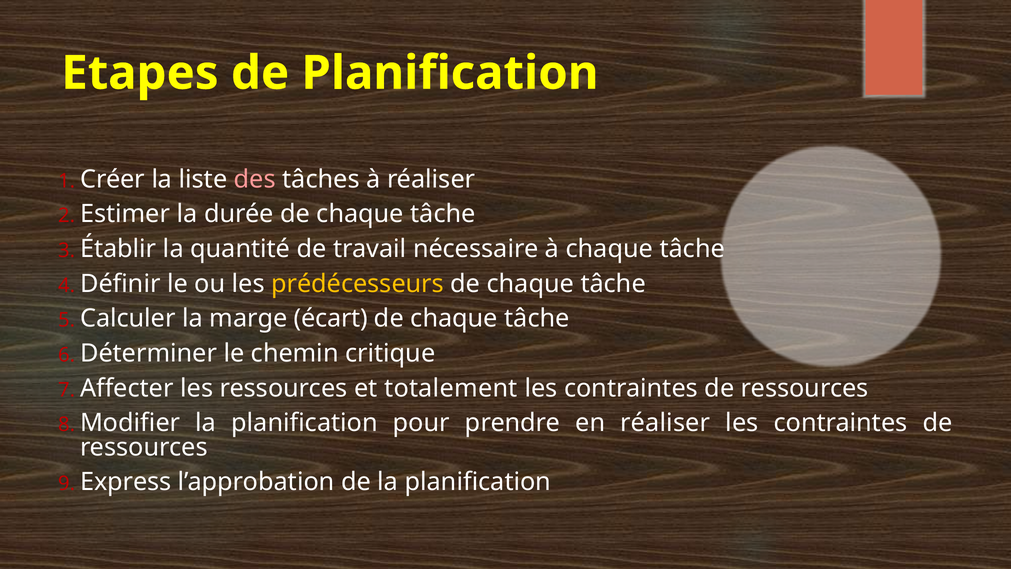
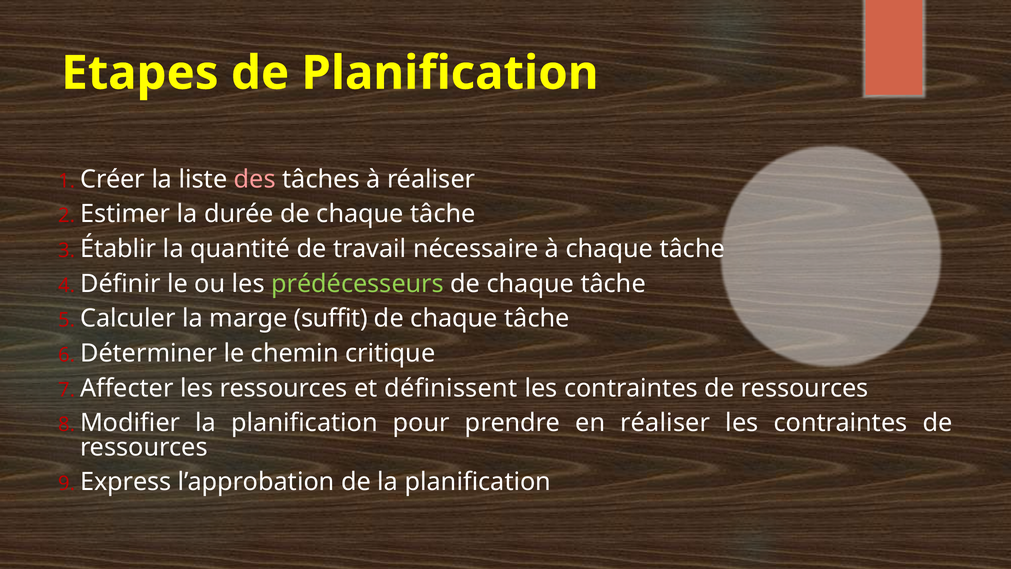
prédécesseurs colour: yellow -> light green (358, 284)
écart: écart -> suffit (331, 318)
totalement: totalement -> définissent (451, 388)
